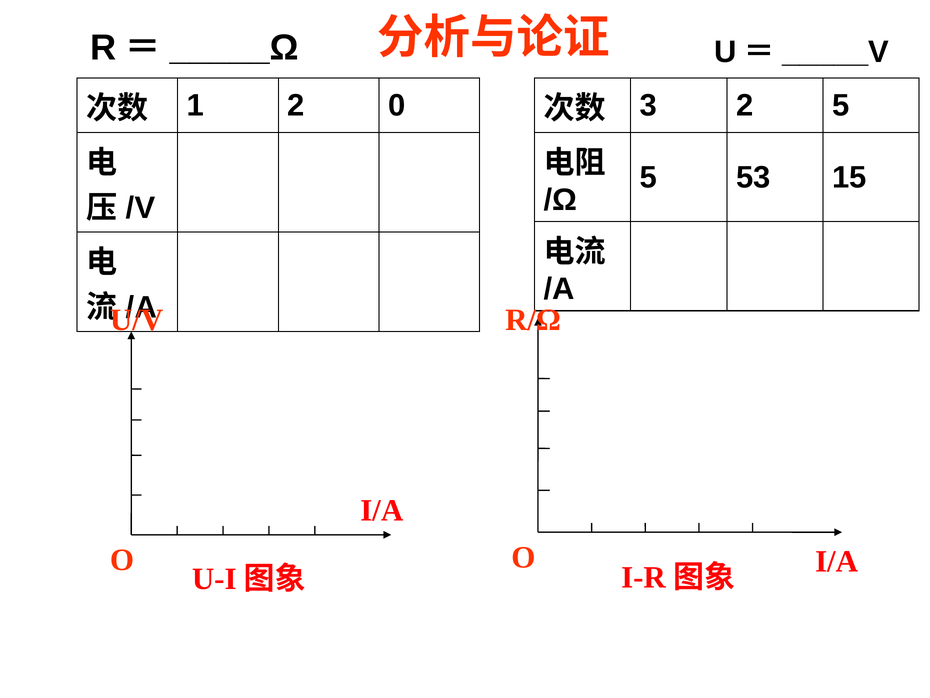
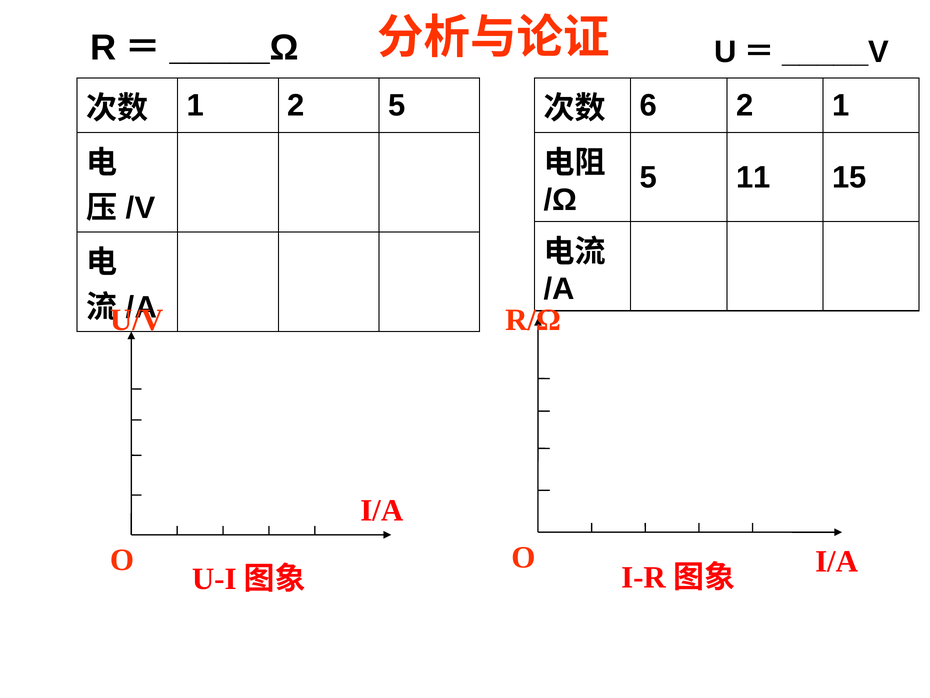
2 0: 0 -> 5 (397, 106)
3: 3 -> 6 (648, 106)
2 5: 5 -> 1 (841, 106)
53: 53 -> 11 (753, 177)
